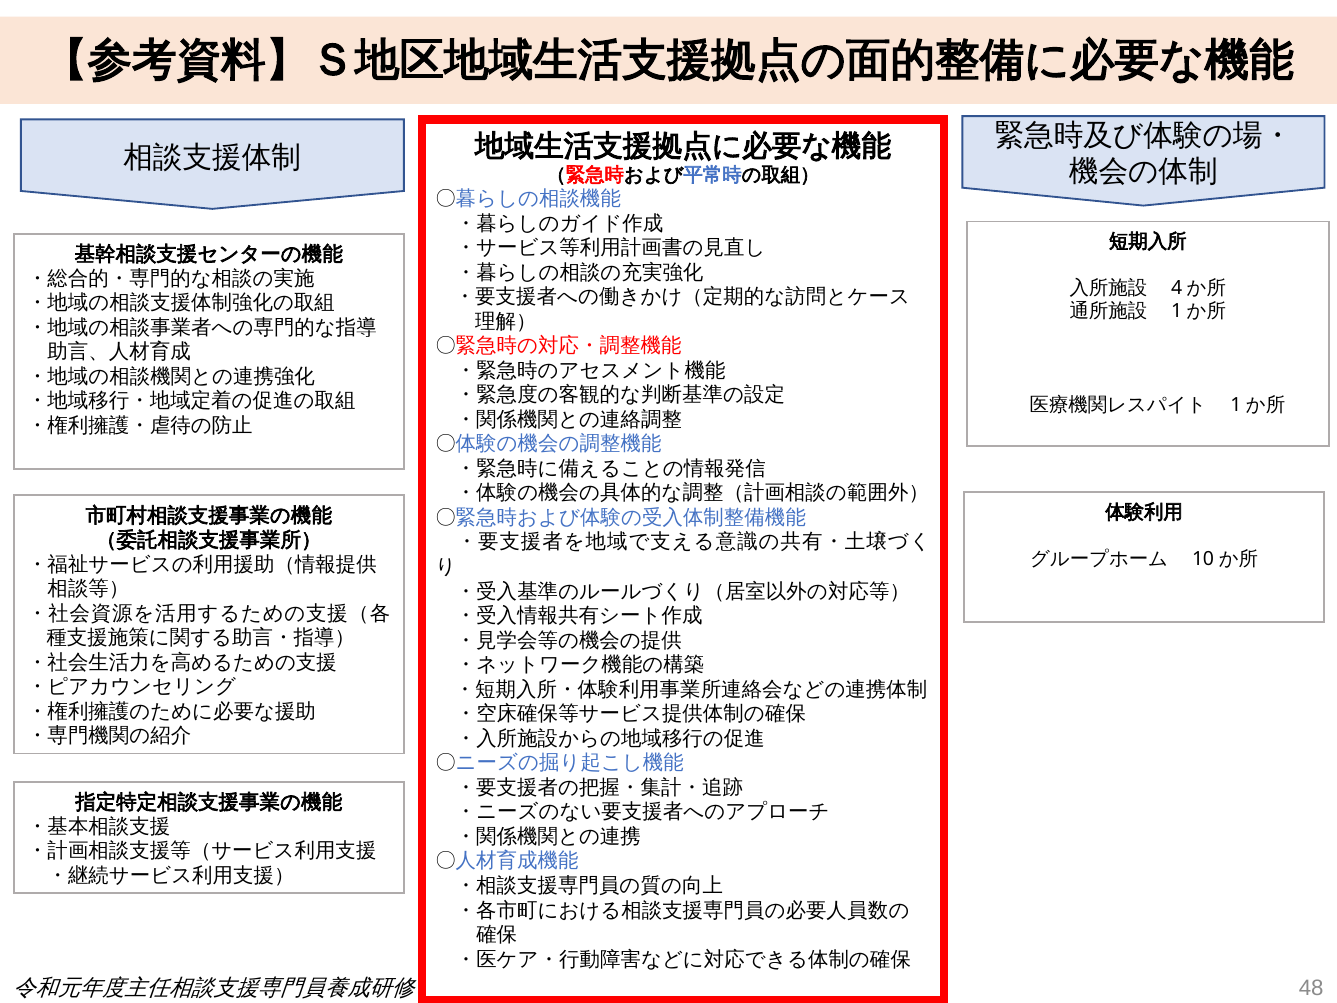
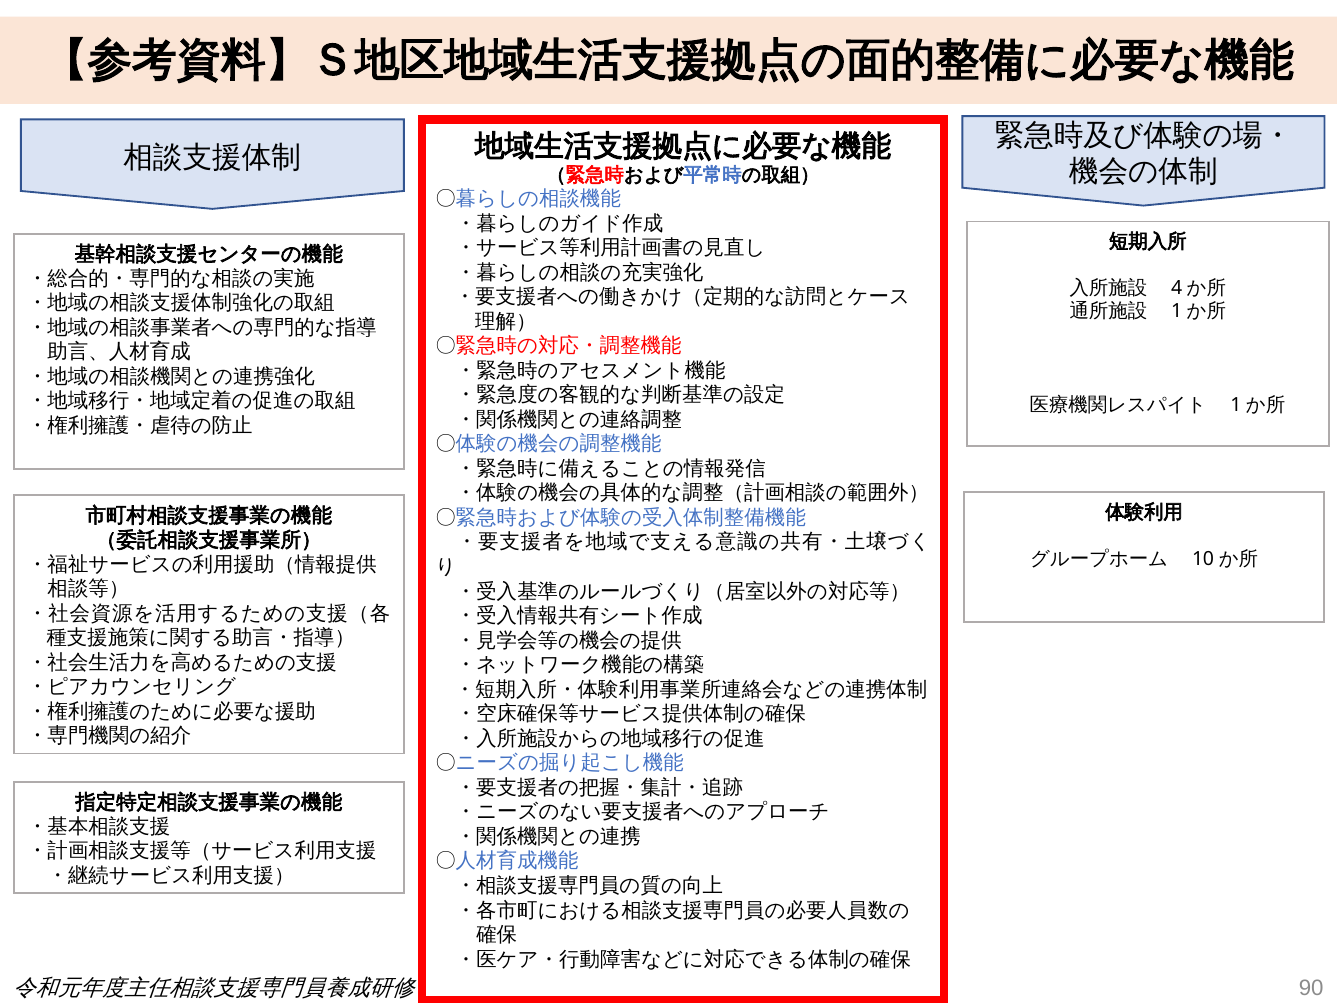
48: 48 -> 90 (1311, 988)
